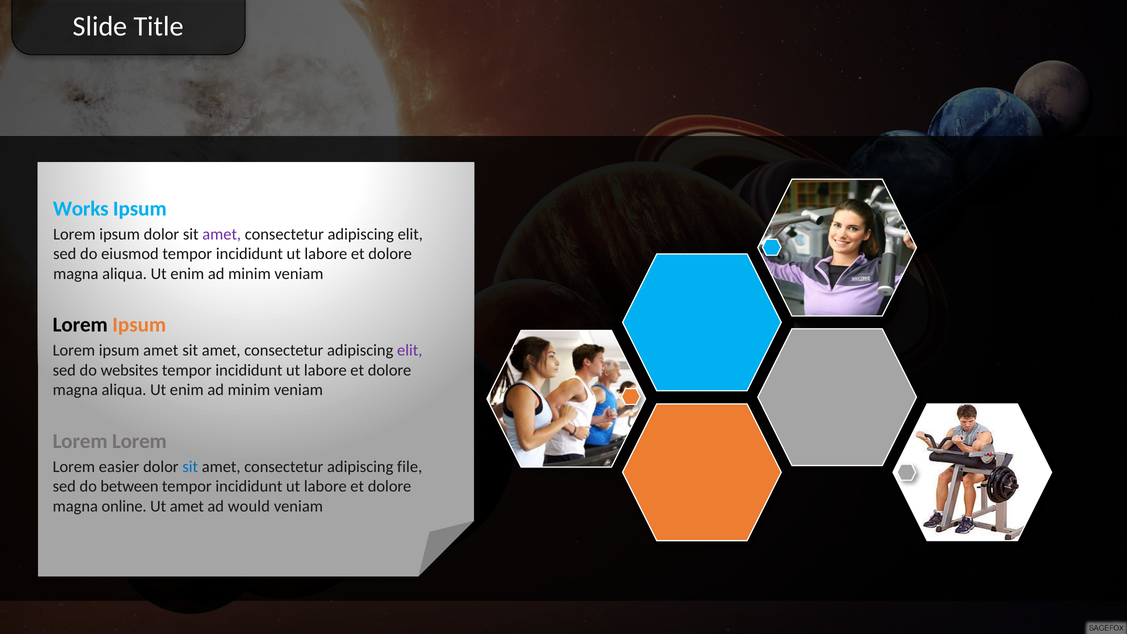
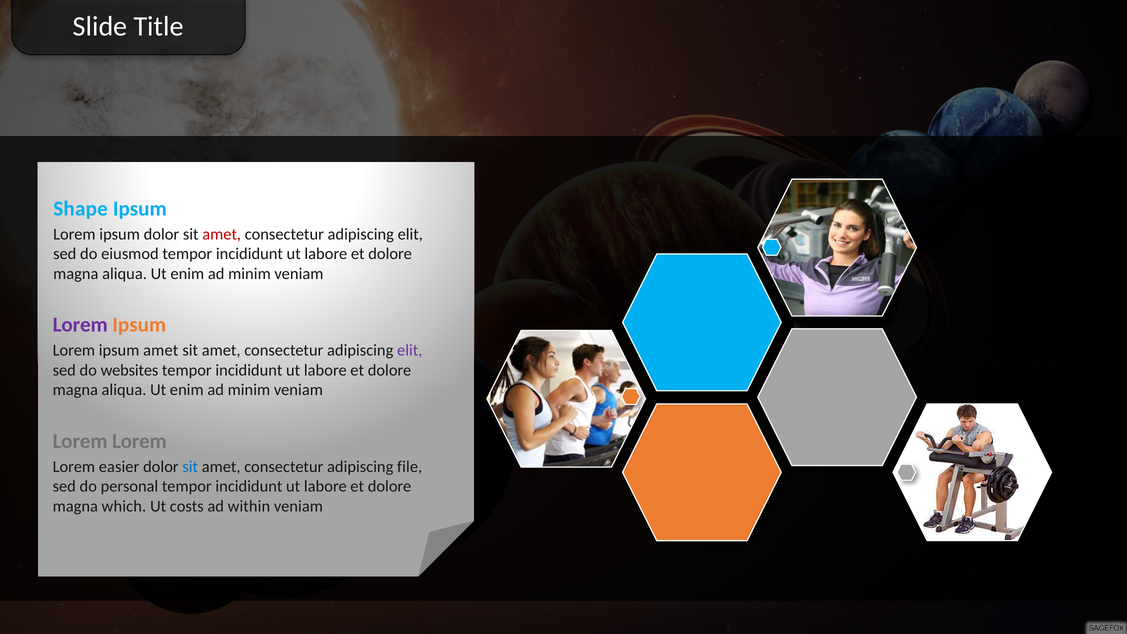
Works: Works -> Shape (81, 209)
amet colour: purple -> red (222, 234)
Lorem colour: black -> purple (80, 325)
between: between -> personal (129, 487)
online: online -> which (124, 506)
Ut amet: amet -> costs (187, 506)
would: would -> within (249, 506)
